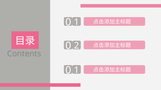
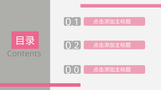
1: 1 -> 0 (77, 70)
